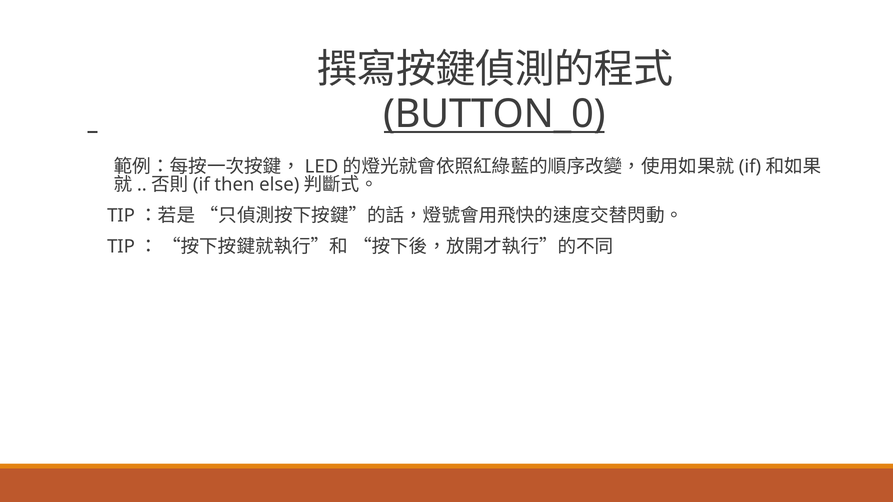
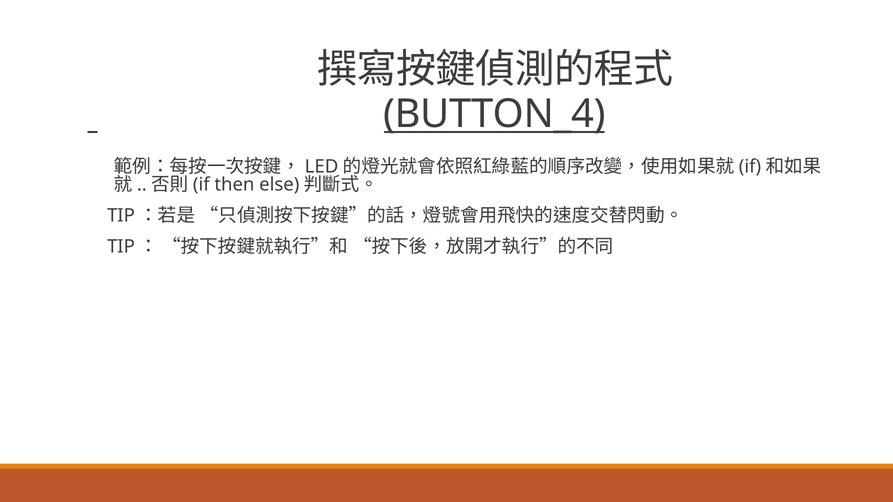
BUTTON_0: BUTTON_0 -> BUTTON_4 (494, 114)
